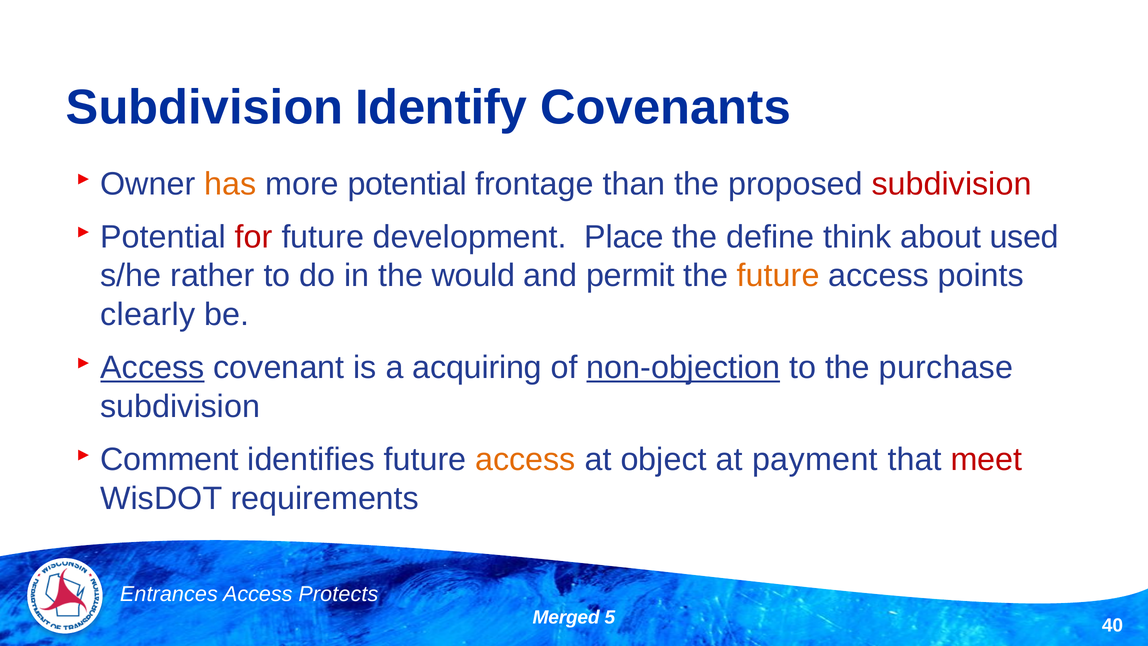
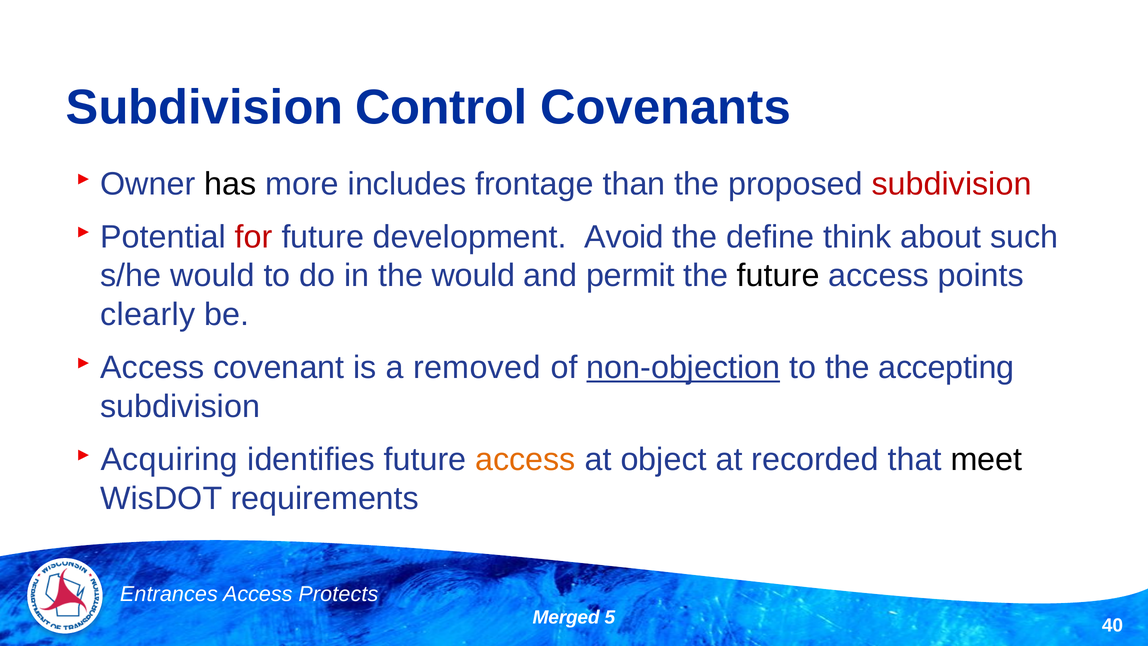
Identify: Identify -> Control (441, 107)
has colour: orange -> black (230, 184)
more potential: potential -> includes (407, 184)
Place: Place -> Avoid (624, 237)
used: used -> such (1024, 237)
s/he rather: rather -> would (212, 276)
future colour: orange -> black (778, 276)
Access underline: present -> none (152, 368)
acquiring: acquiring -> removed (477, 368)
purchase: purchase -> accepting (946, 368)
Comment: Comment -> Acquiring (169, 459)
payment: payment -> recorded (815, 459)
meet colour: red -> black (986, 459)
